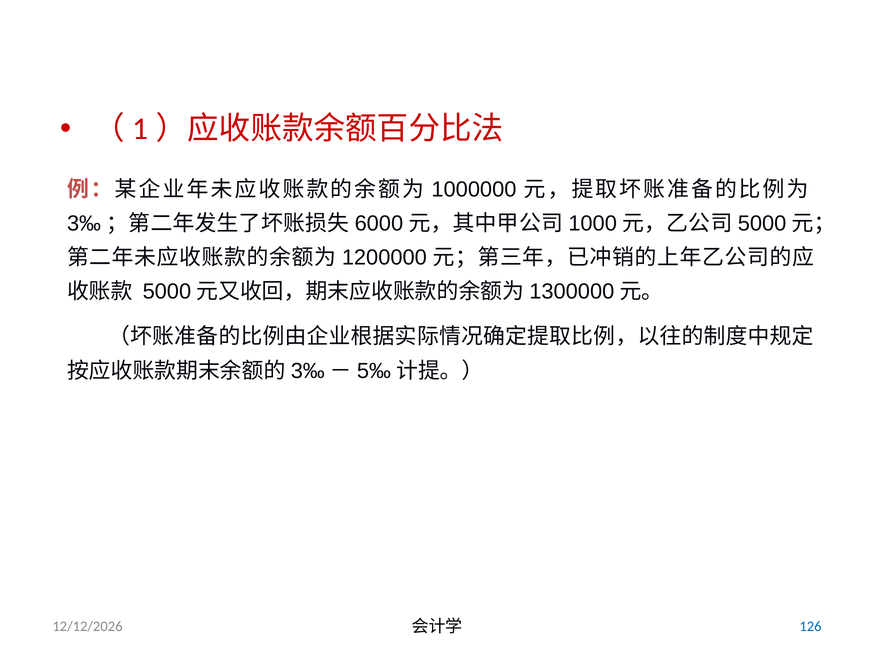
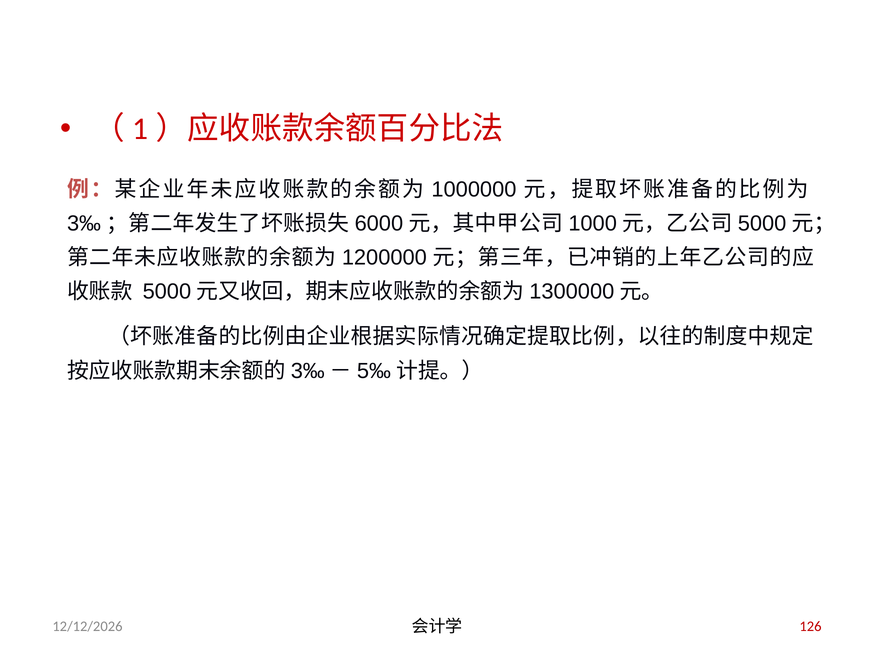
126 colour: blue -> red (810, 626)
